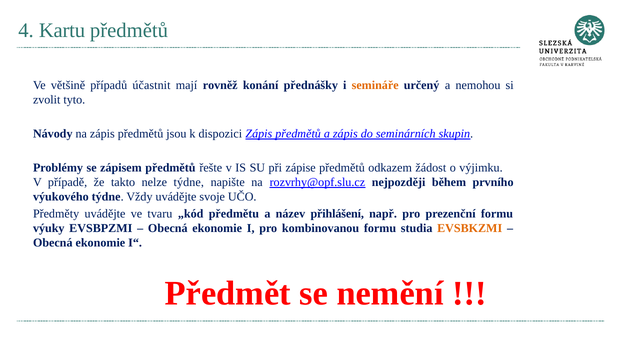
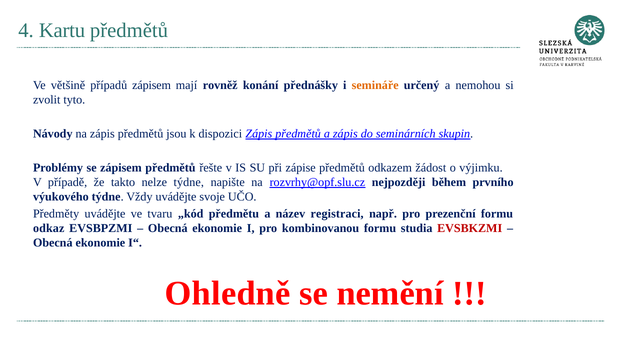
případů účastnit: účastnit -> zápisem (152, 85)
přihlášení: přihlášení -> registraci (337, 213)
výuky: výuky -> odkaz (49, 228)
EVSBKZMI colour: orange -> red (470, 228)
Předmět: Předmět -> Ohledně (228, 293)
